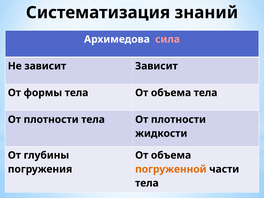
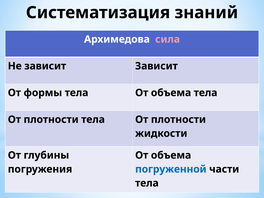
погруженной colour: orange -> blue (171, 169)
